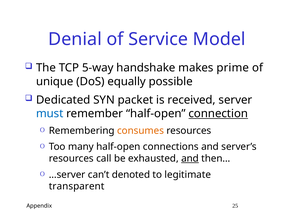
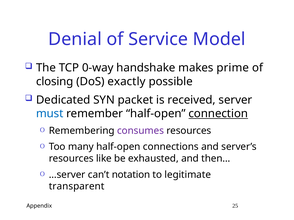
5-way: 5-way -> 0-way (98, 68)
unique: unique -> closing (55, 82)
equally: equally -> exactly (127, 82)
consumes colour: orange -> purple (140, 131)
call: call -> like (104, 159)
and underline: present -> none (190, 159)
denoted: denoted -> notation (131, 175)
